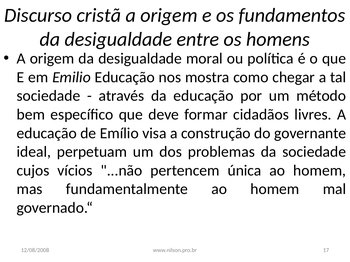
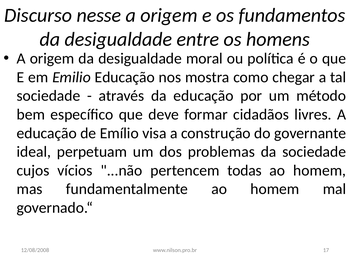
cristã: cristã -> nesse (99, 15)
única: única -> todas (245, 171)
